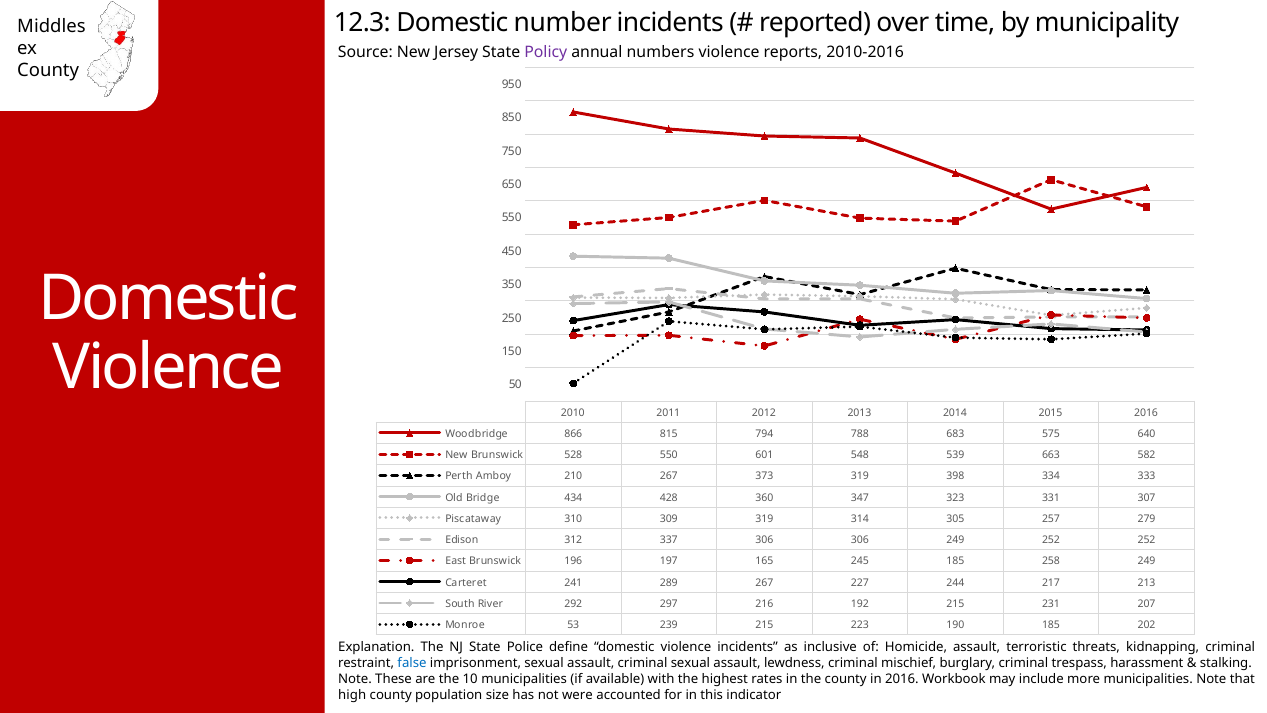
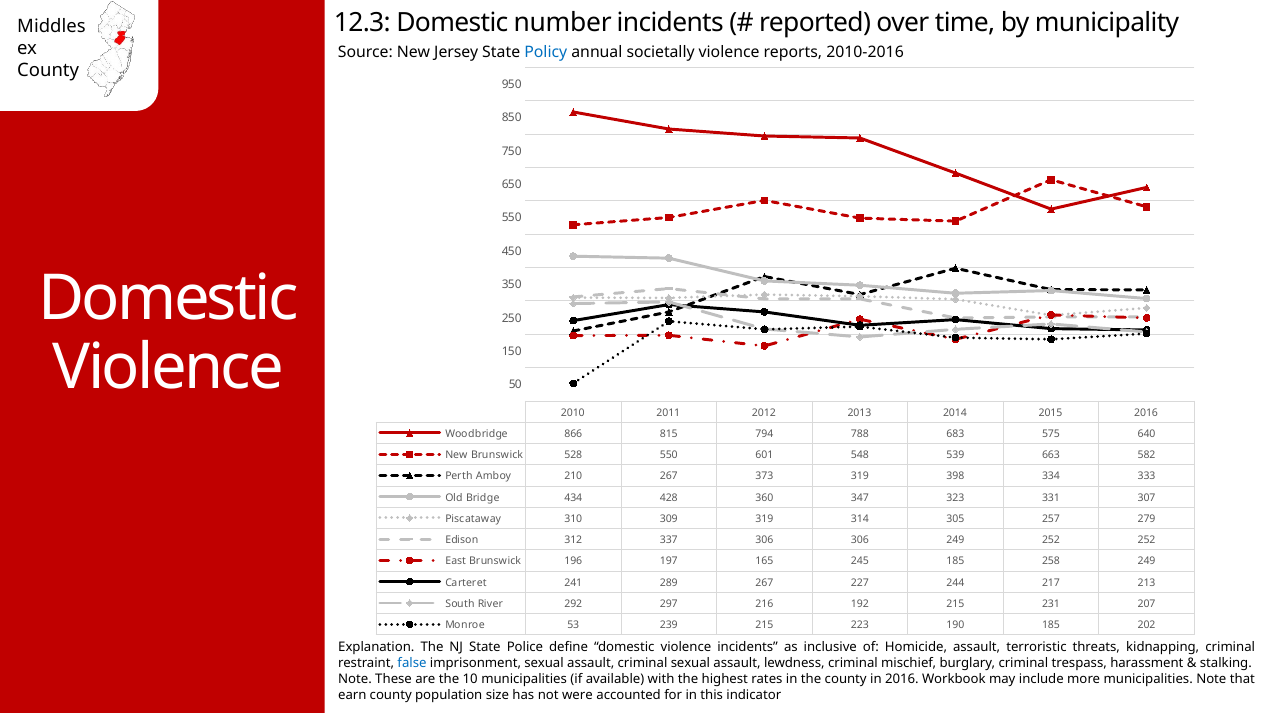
Policy colour: purple -> blue (546, 52)
numbers: numbers -> societally (661, 52)
high: high -> earn (352, 695)
